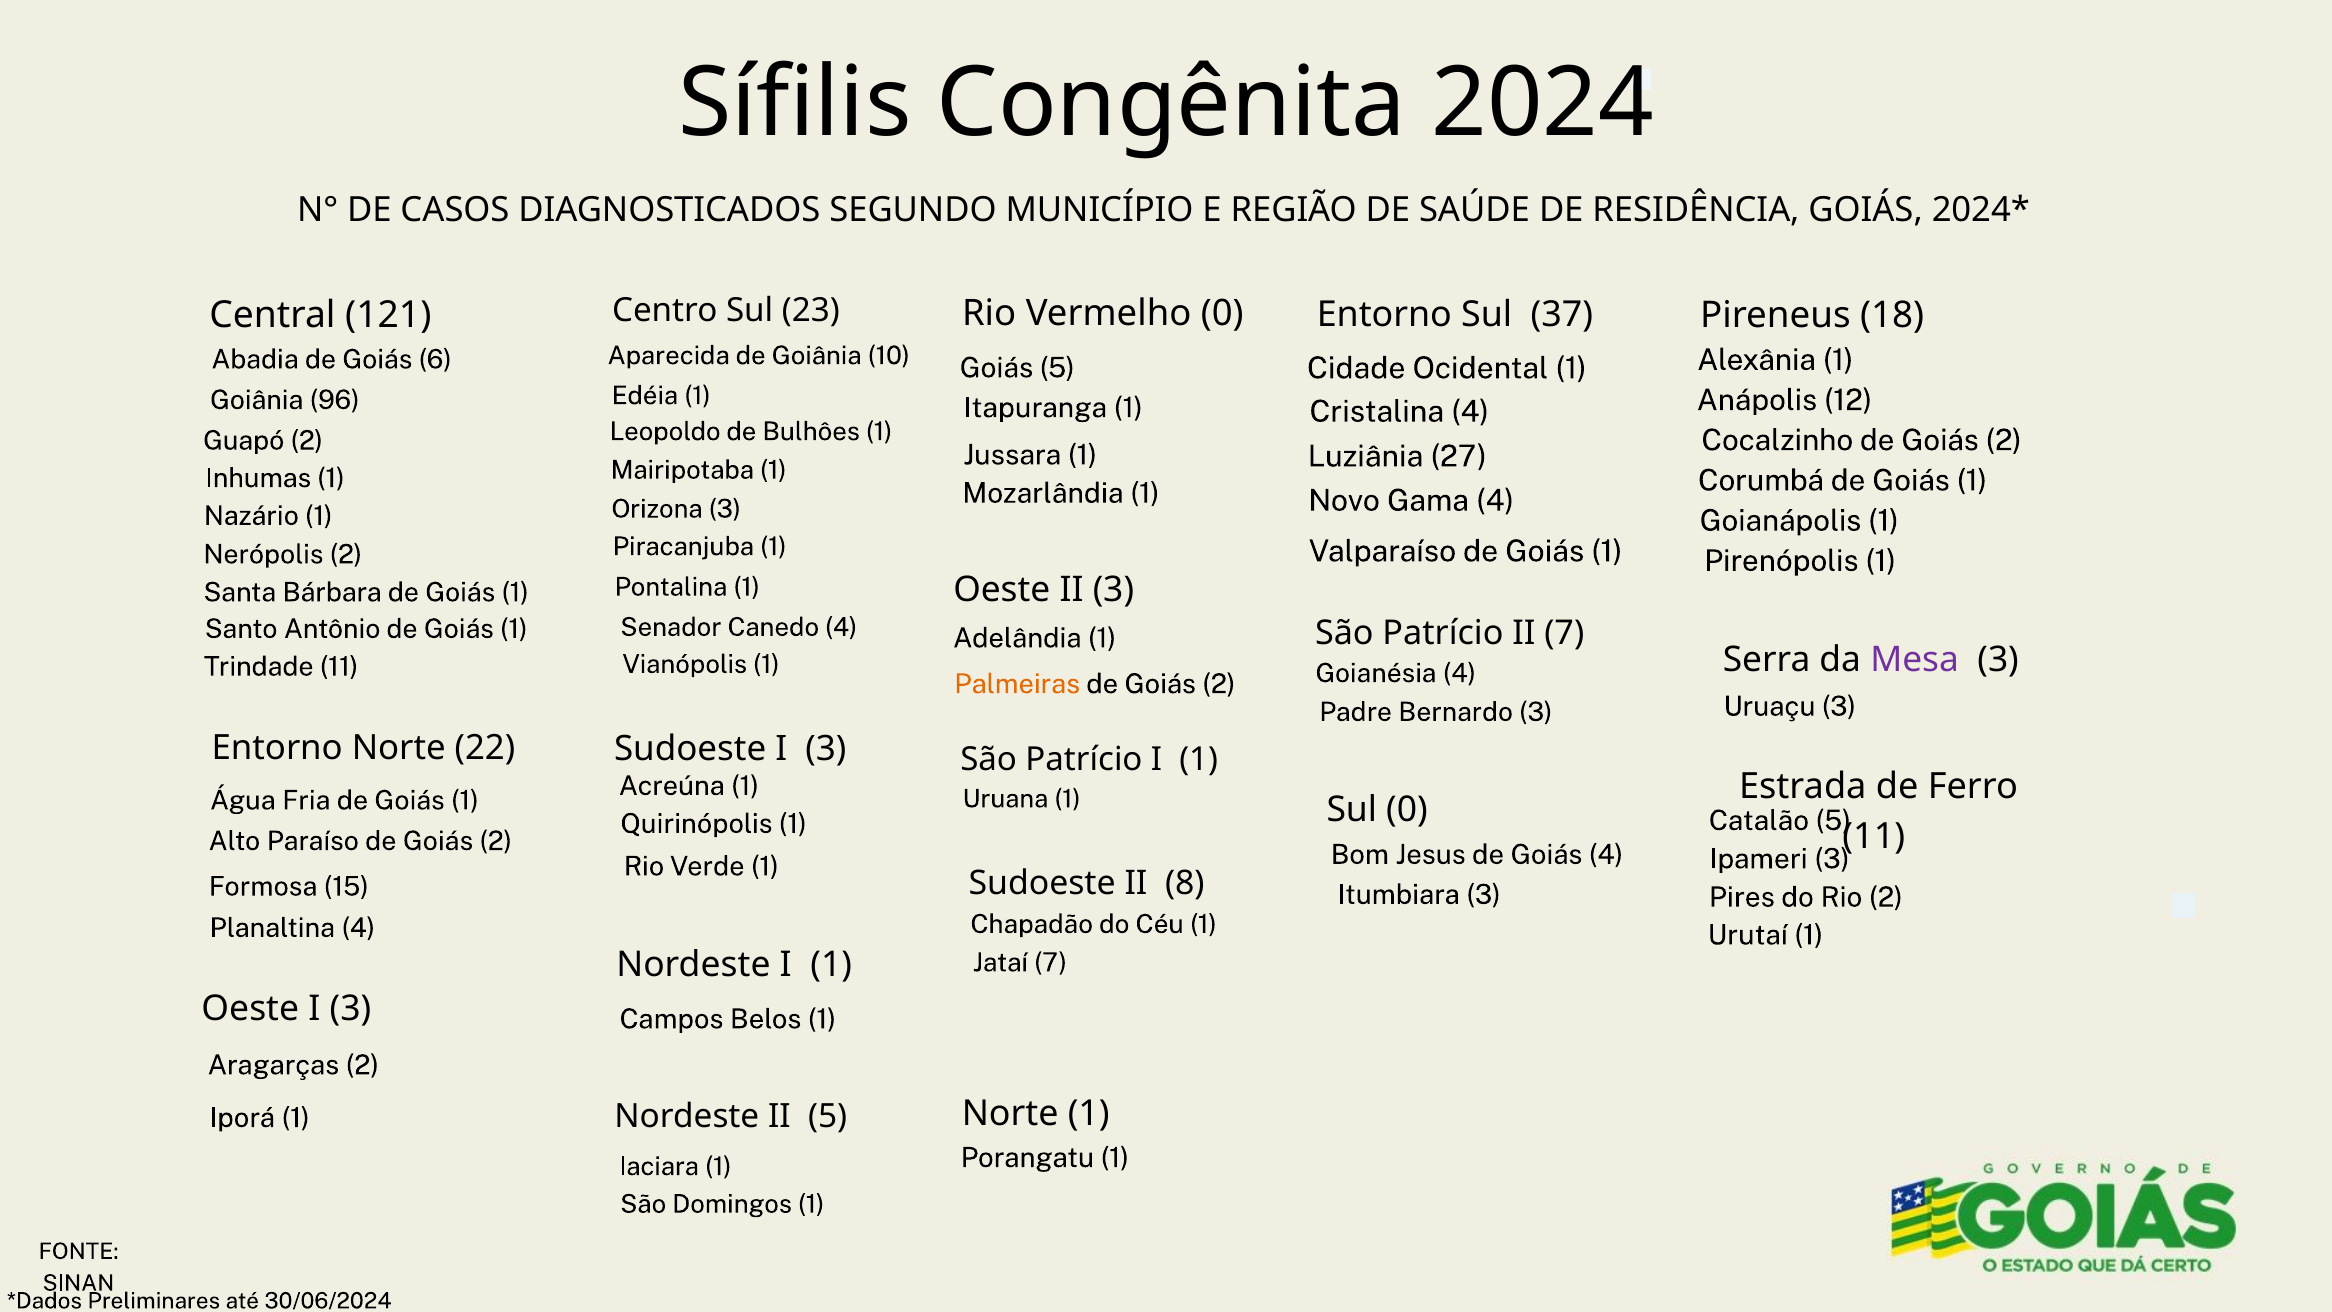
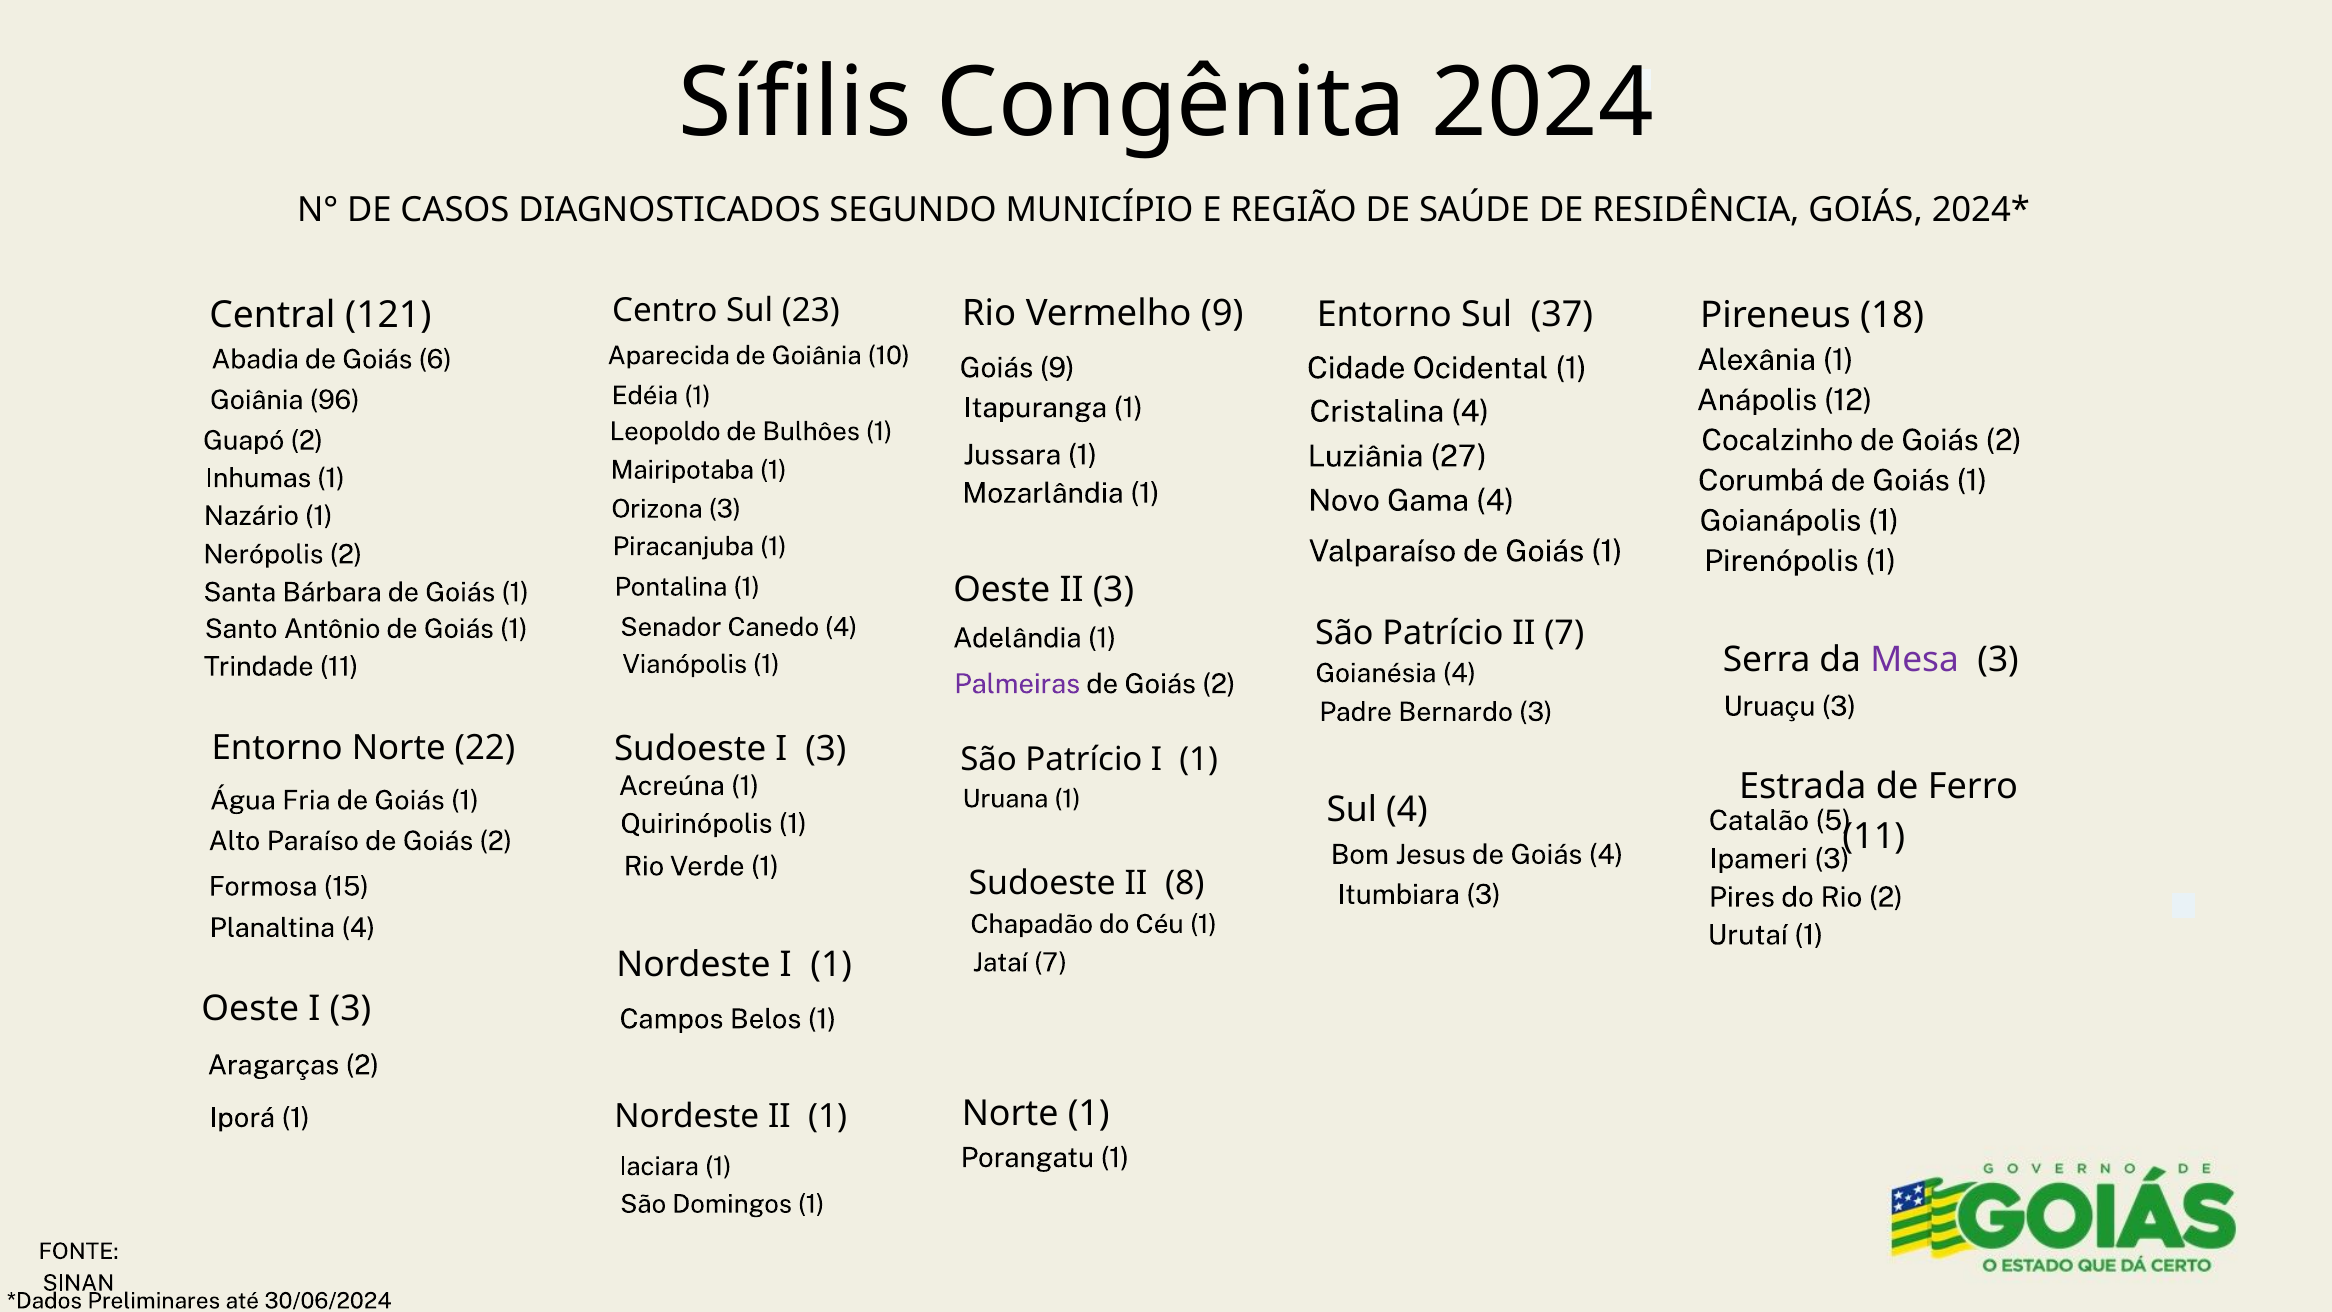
Vermelho 0: 0 -> 9 (1222, 313)
Goiás 5: 5 -> 9 (1057, 368)
Palmeiras colour: orange -> purple (1017, 684)
Sul 0: 0 -> 4 (1407, 810)
II 5: 5 -> 1 (828, 1116)
